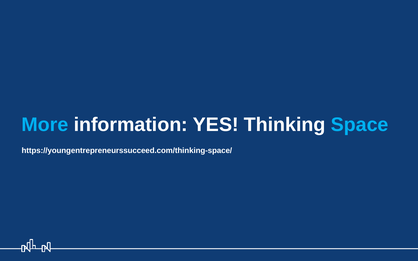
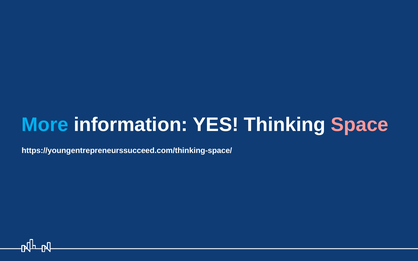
Space colour: light blue -> pink (360, 125)
